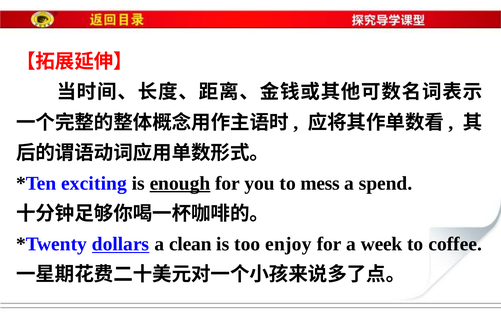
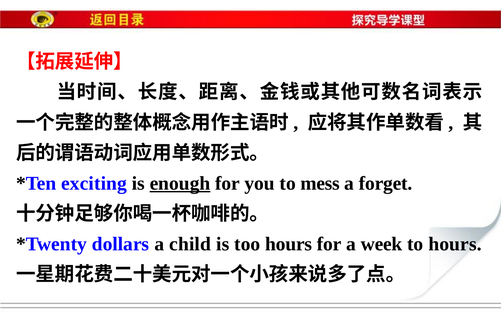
spend: spend -> forget (386, 183)
dollars underline: present -> none (121, 244)
clean: clean -> child (190, 244)
too enjoy: enjoy -> hours (289, 244)
to coffee: coffee -> hours (455, 244)
